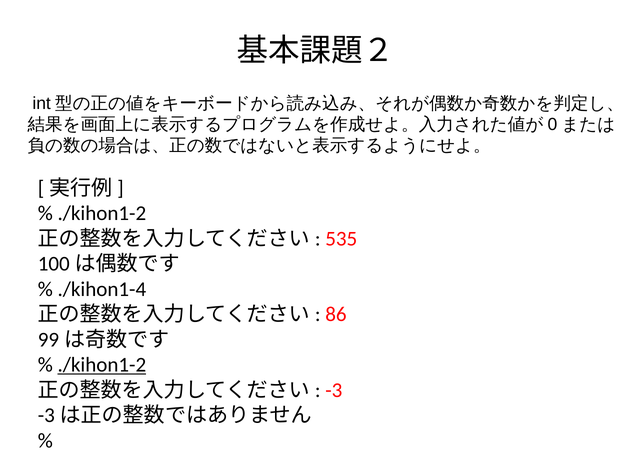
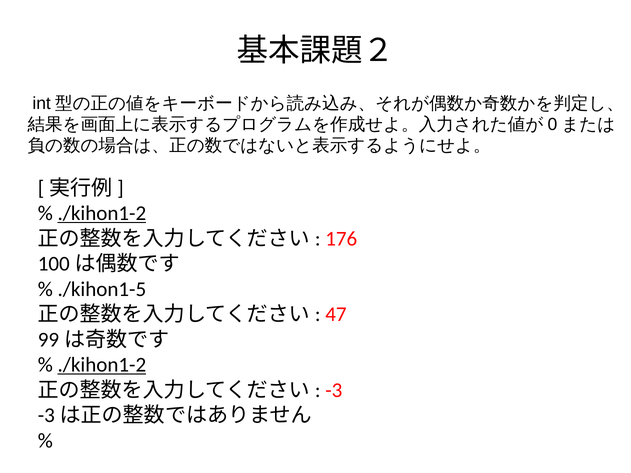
./kihon1-2 underline: none -> present (102, 214)
535: 535 -> 176 (341, 239)
./kihon1-4: ./kihon1-4 -> ./kihon1-5 (102, 289)
86: 86 -> 47 (336, 315)
